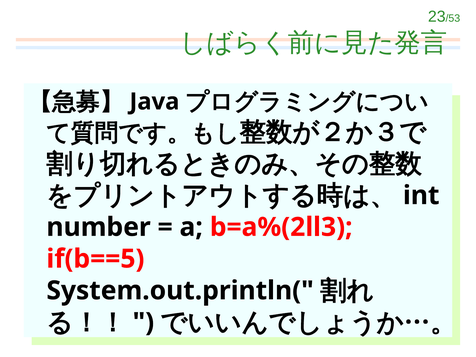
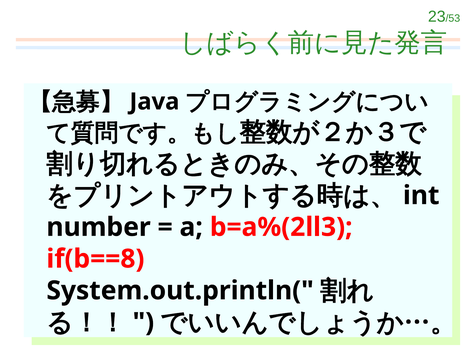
if(b==5: if(b==5 -> if(b==8 (95, 259)
